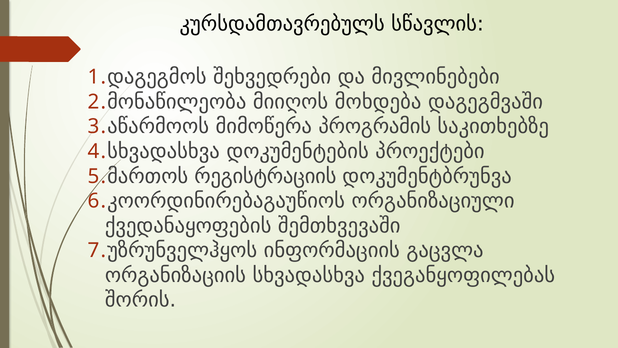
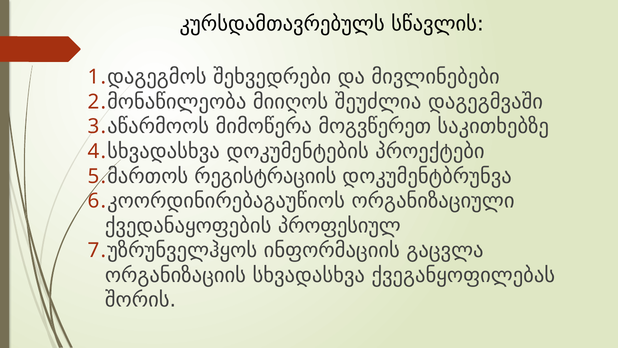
მოხდება: მოხდება -> შეუძლია (378, 102)
პროგრამის: პროგრამის -> მოგვწერეთ (375, 127)
შემთხვევაში: შემთხვევაში -> პროფესიულ (339, 226)
